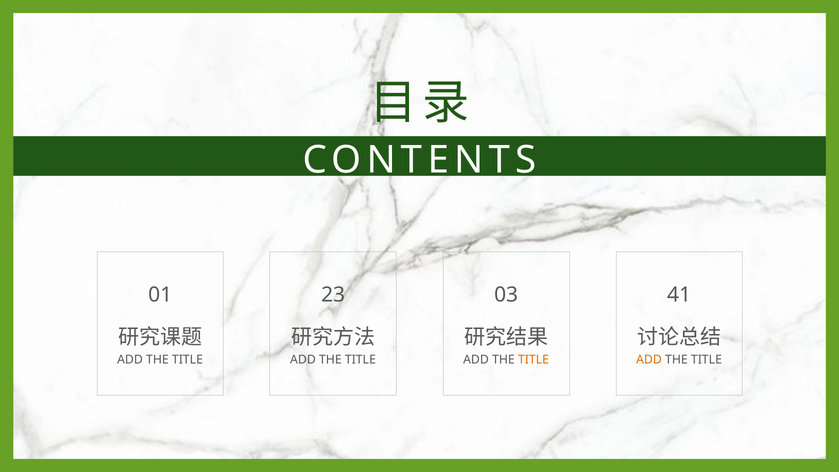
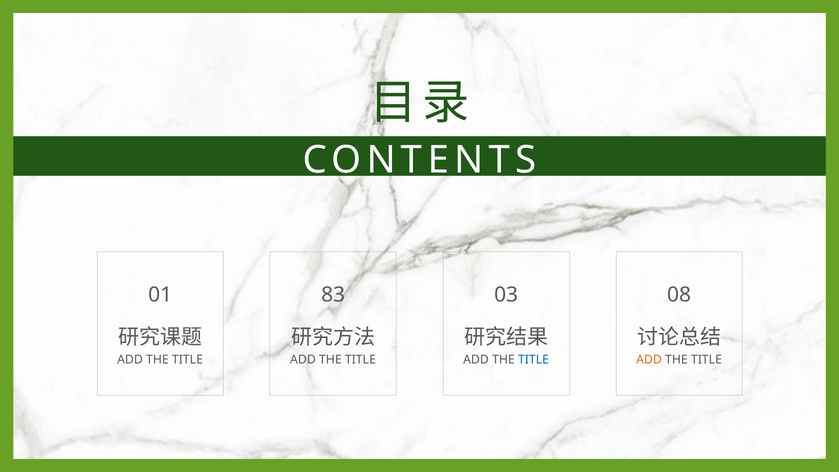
23: 23 -> 83 (333, 295)
41: 41 -> 08 (679, 295)
TITLE colour: orange -> blue (534, 360)
